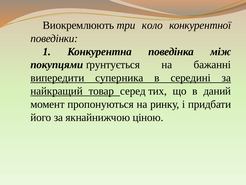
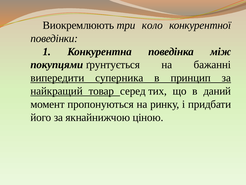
середині: середині -> принцип (191, 78)
